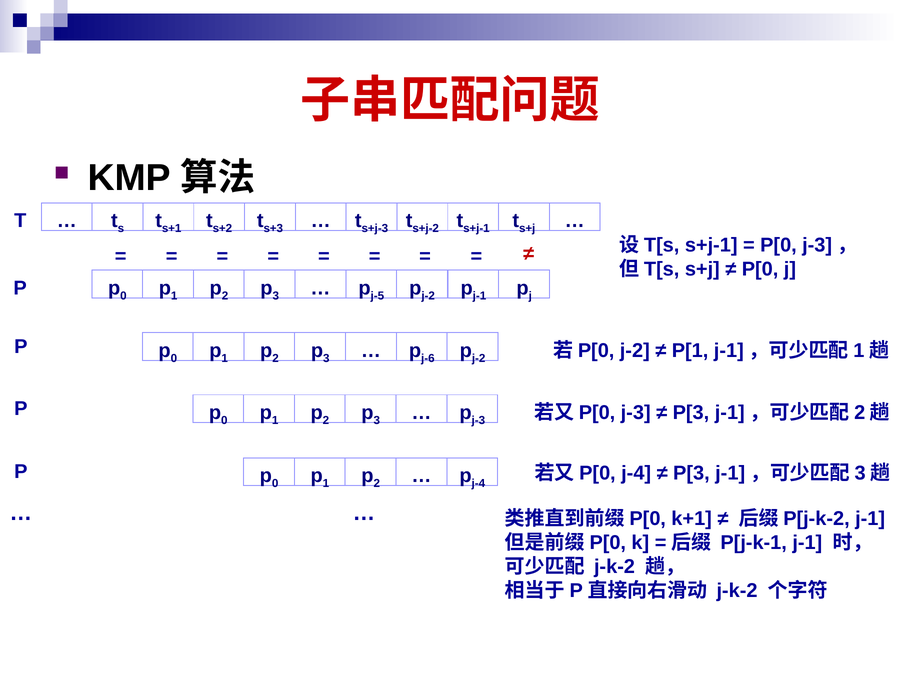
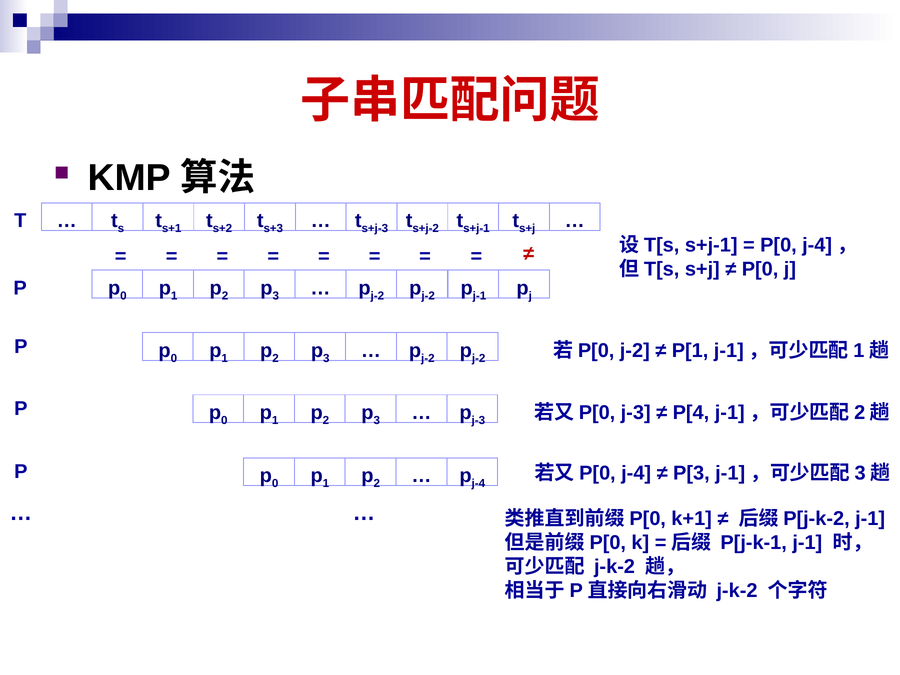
P[0 j-3: j-3 -> j-4 (817, 245)
j-5: j-5 -> j-2 (377, 296)
j-6: j-6 -> j-2 (428, 358)
P[3: P[3 -> P[4 (691, 413)
